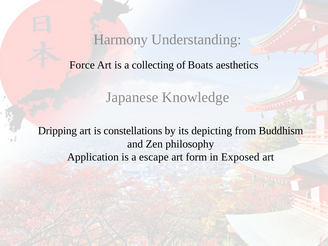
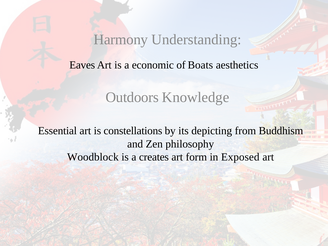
Force: Force -> Eaves (82, 65)
collecting: collecting -> economic (153, 65)
Japanese: Japanese -> Outdoors (132, 97)
Dripping: Dripping -> Essential (57, 131)
Application: Application -> Woodblock (93, 157)
escape: escape -> creates (154, 157)
